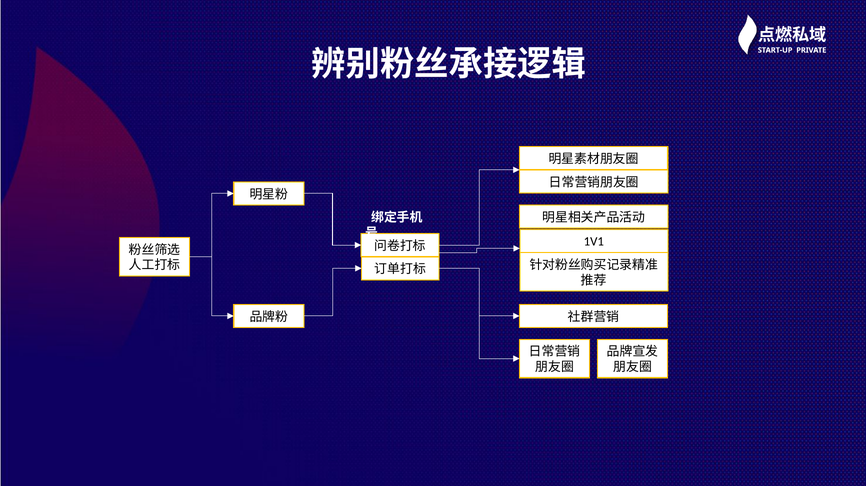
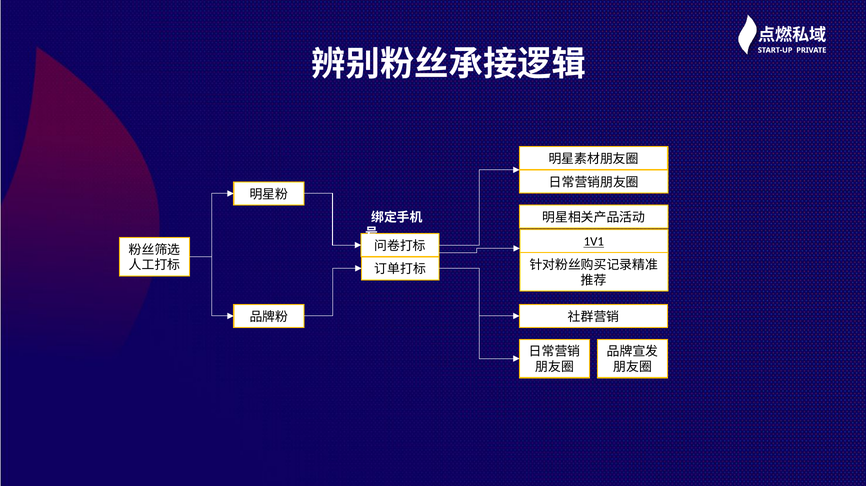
1V1 underline: none -> present (594, 242)
